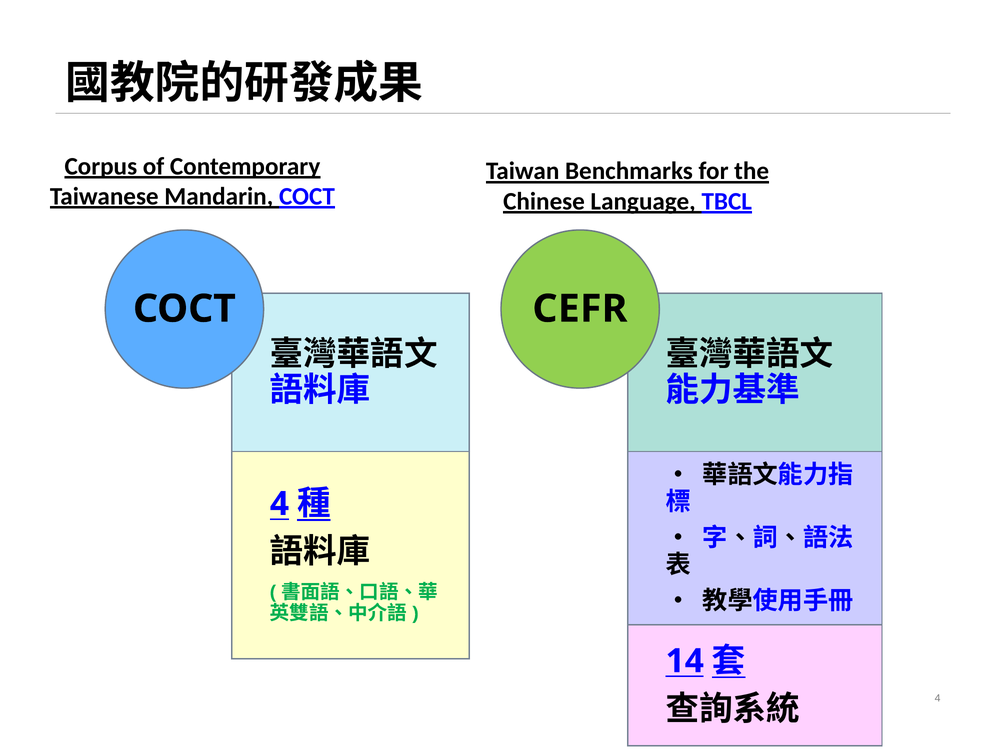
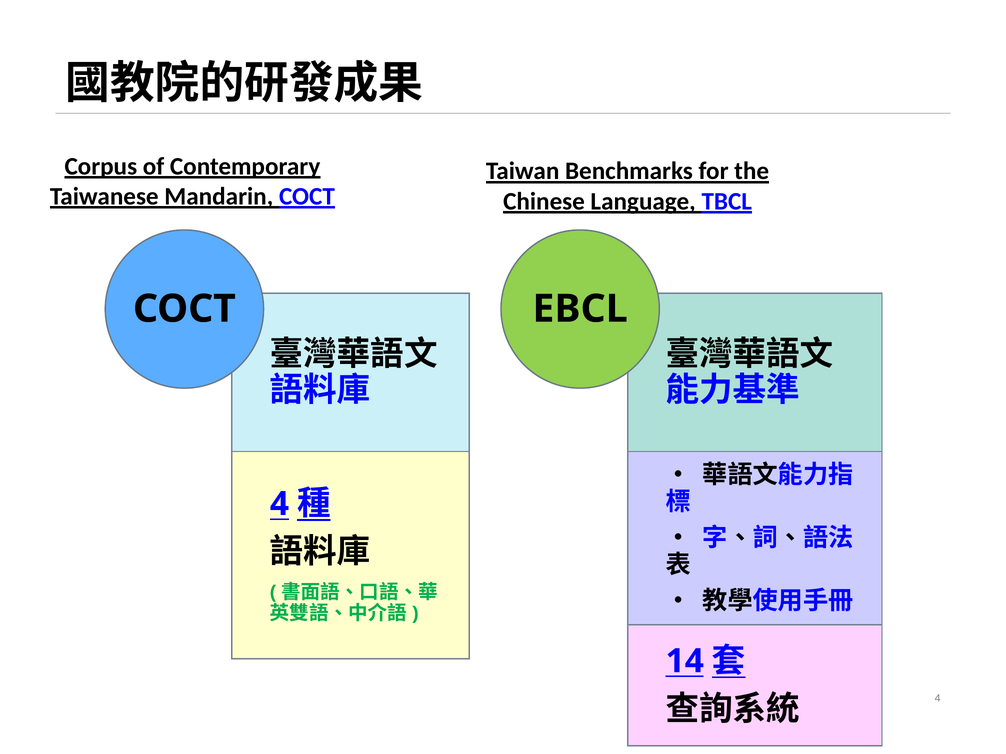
CEFR: CEFR -> EBCL (580, 309)
